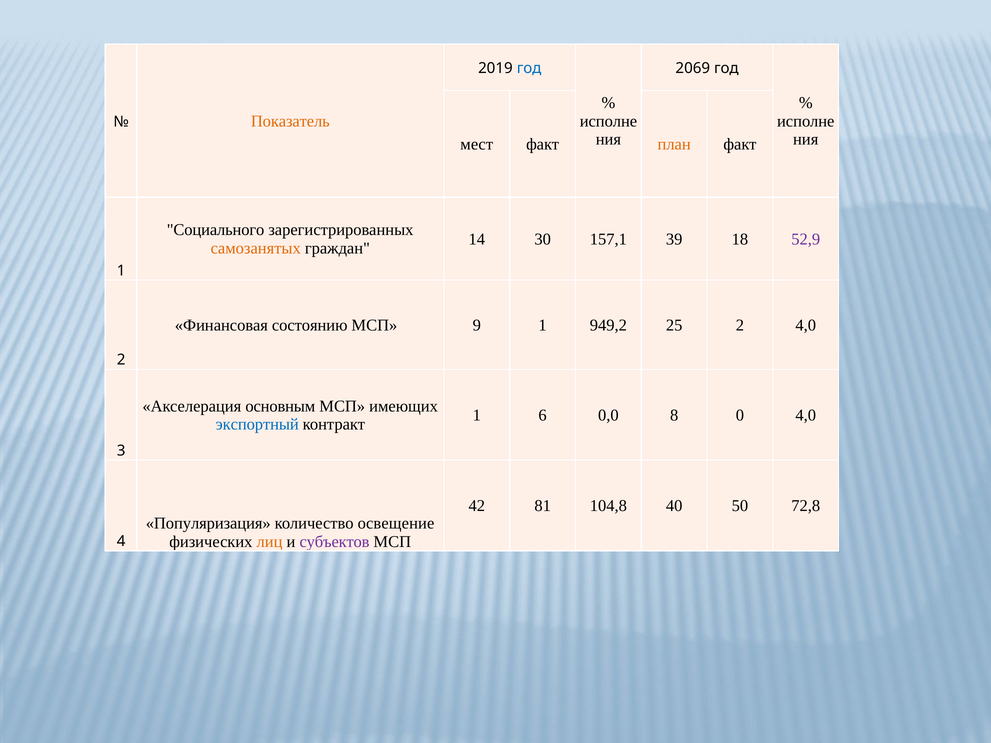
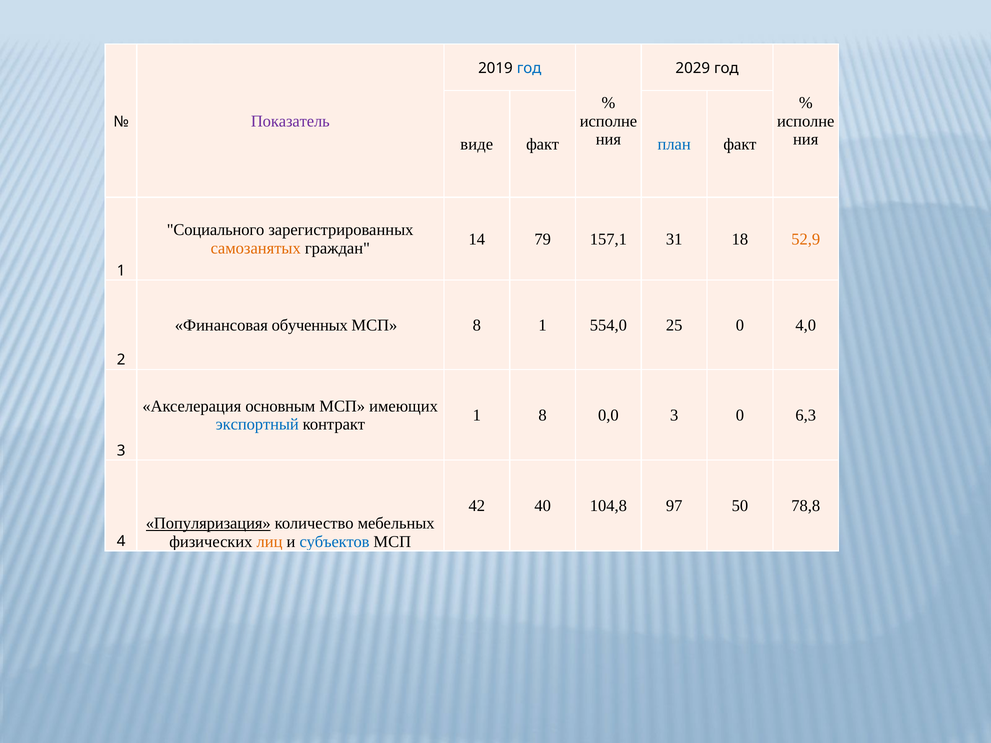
2069: 2069 -> 2029 (693, 69)
Показатель colour: orange -> purple (290, 121)
мест: мест -> виде (477, 144)
план colour: orange -> blue (674, 144)
30: 30 -> 79 (543, 239)
39: 39 -> 31 (674, 239)
52,9 colour: purple -> orange (806, 239)
состоянию: состоянию -> обученных (310, 325)
МСП 9: 9 -> 8 (477, 325)
949,2: 949,2 -> 554,0 (608, 325)
25 2: 2 -> 0 (740, 325)
1 6: 6 -> 8 (543, 415)
0,0 8: 8 -> 3 (674, 415)
0 4,0: 4,0 -> 6,3 (806, 415)
81: 81 -> 40 (543, 506)
40: 40 -> 97 (674, 506)
72,8: 72,8 -> 78,8 (806, 506)
Популяризация underline: none -> present (208, 524)
освещение: освещение -> мебельных (396, 524)
субъектов colour: purple -> blue (335, 542)
